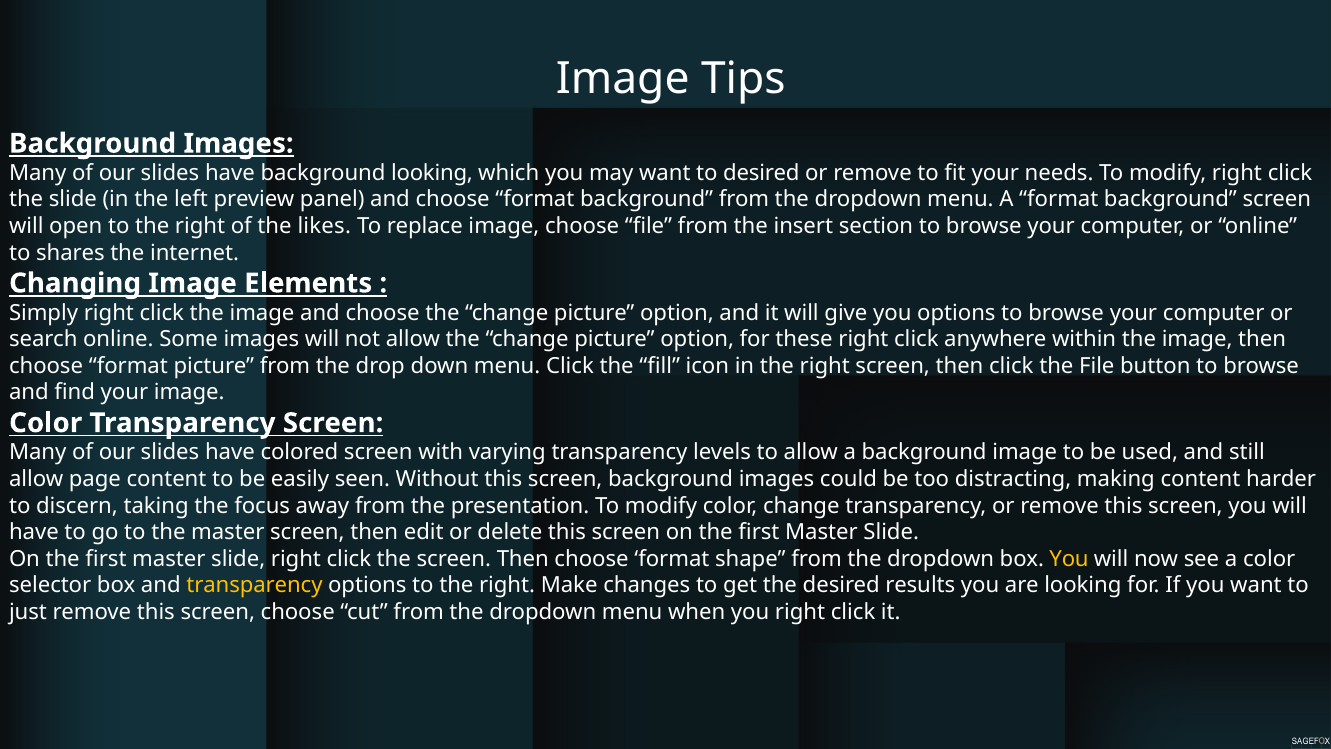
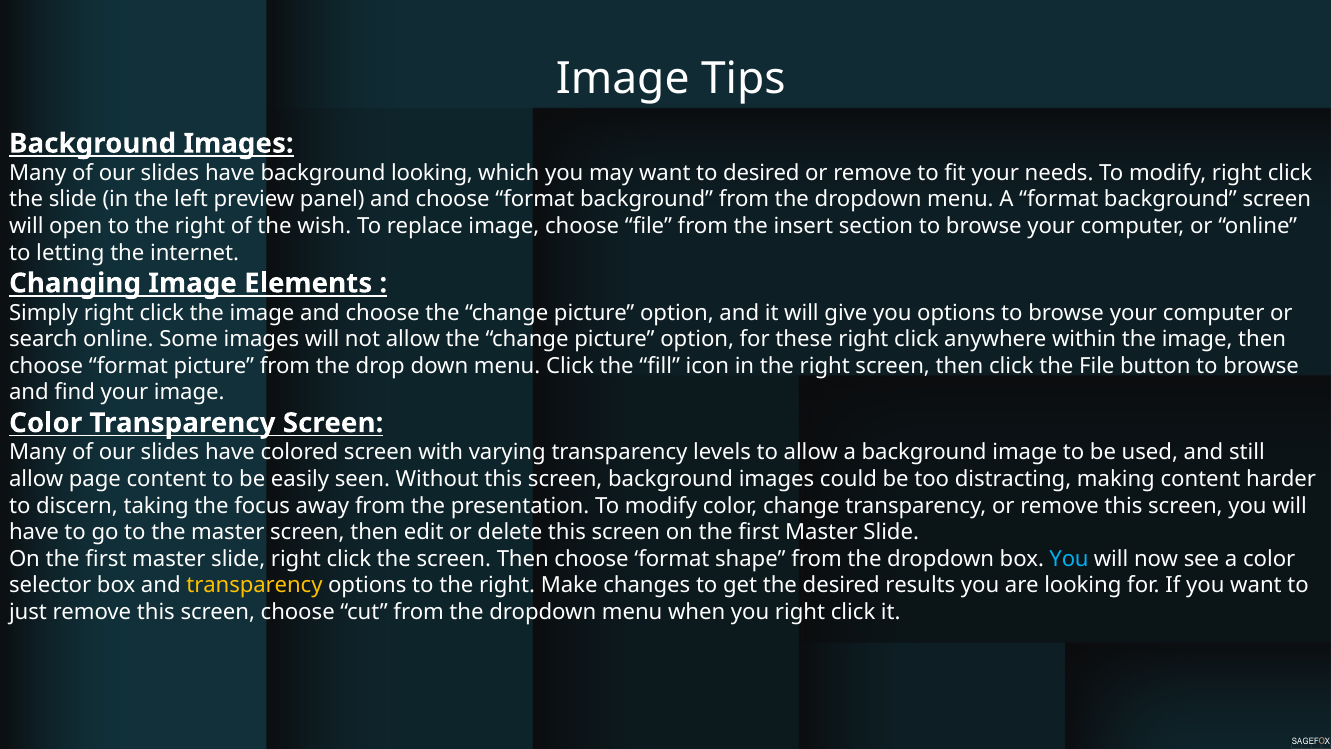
likes: likes -> wish (324, 226)
shares: shares -> letting (70, 253)
You colour: yellow -> light blue (1069, 559)
